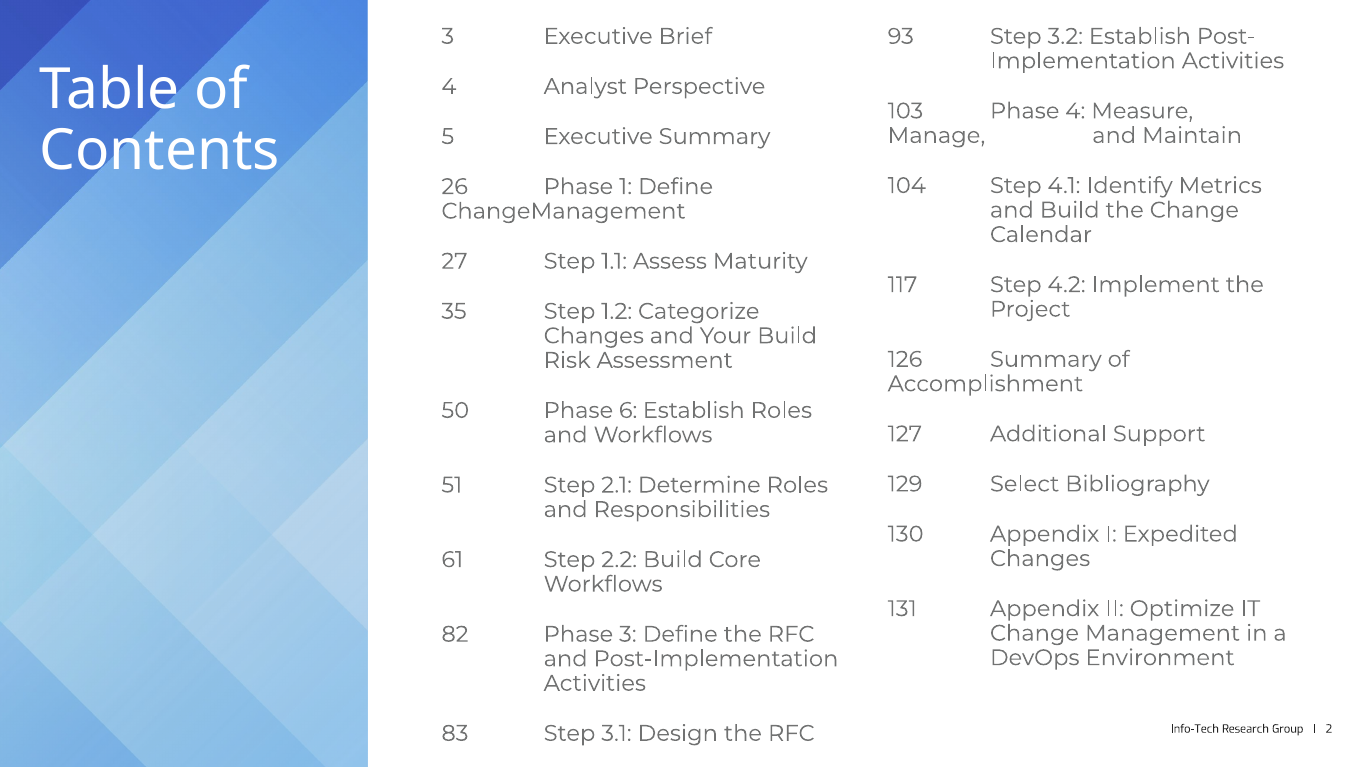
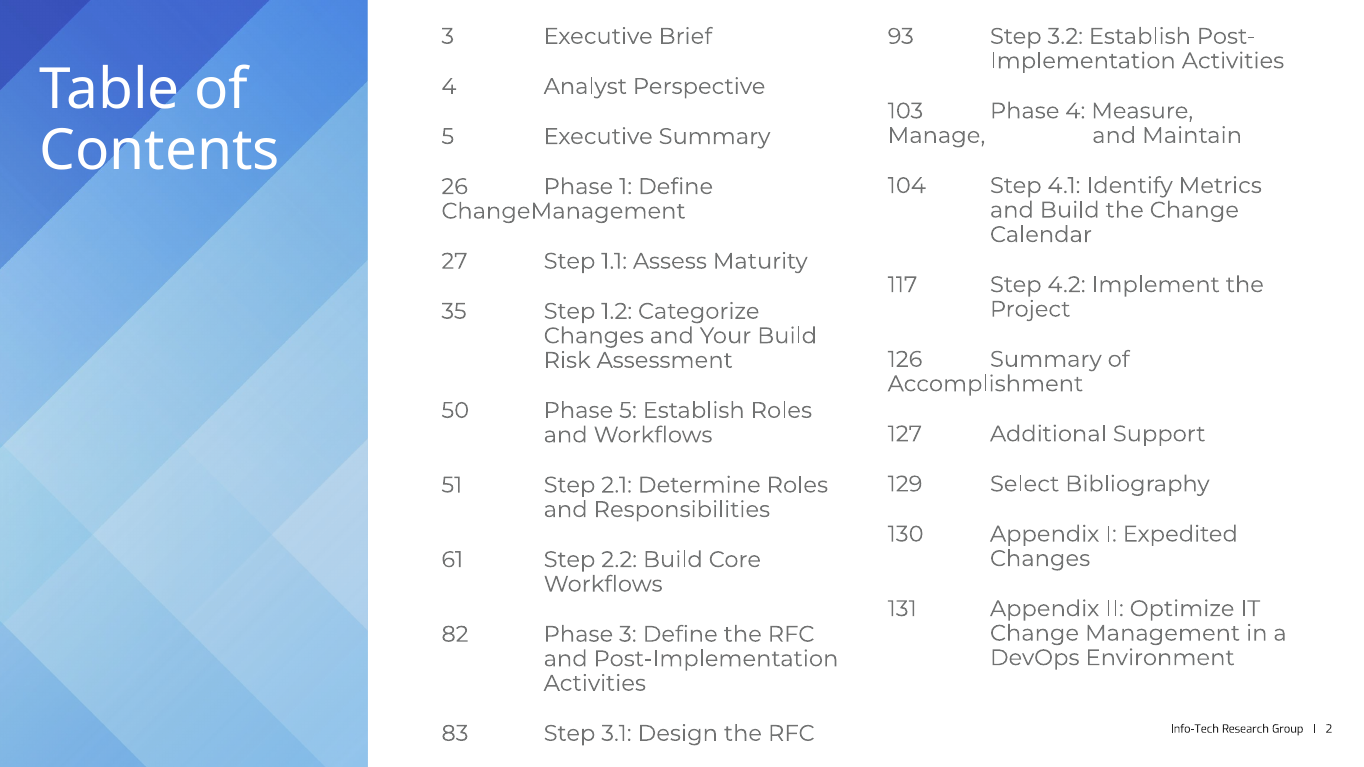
Phase 6: 6 -> 5 (628, 411)
